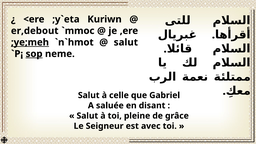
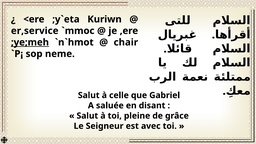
er,debout: er,debout -> er,service (35, 31)
salut: salut -> chair (126, 42)
sop underline: present -> none (34, 54)
